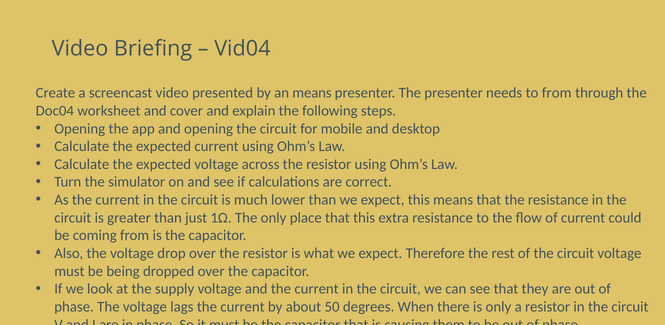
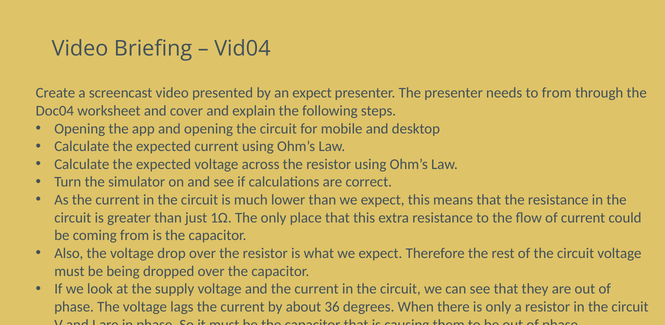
an means: means -> expect (312, 93)
50: 50 -> 36 (332, 307)
